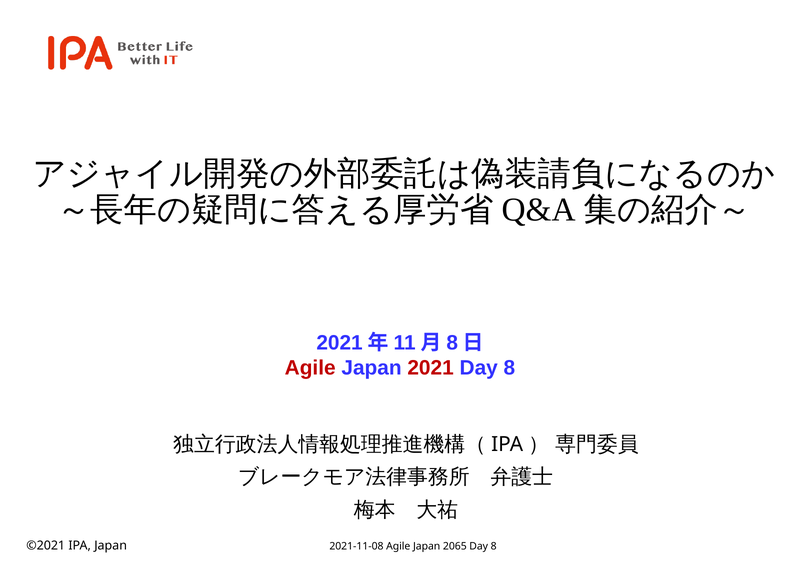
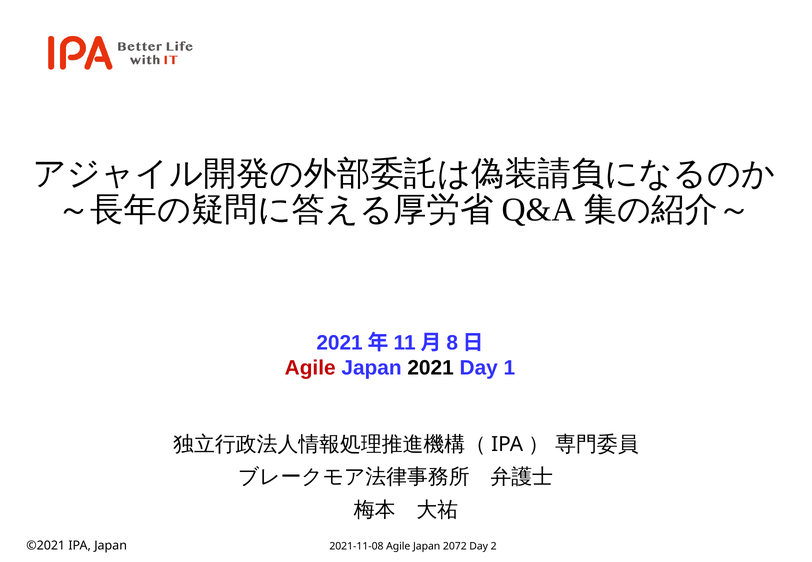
2021 colour: red -> black (431, 368)
8: 8 -> 1 (509, 368)
2065: 2065 -> 2072 (455, 547)
8: 8 -> 2 (494, 547)
